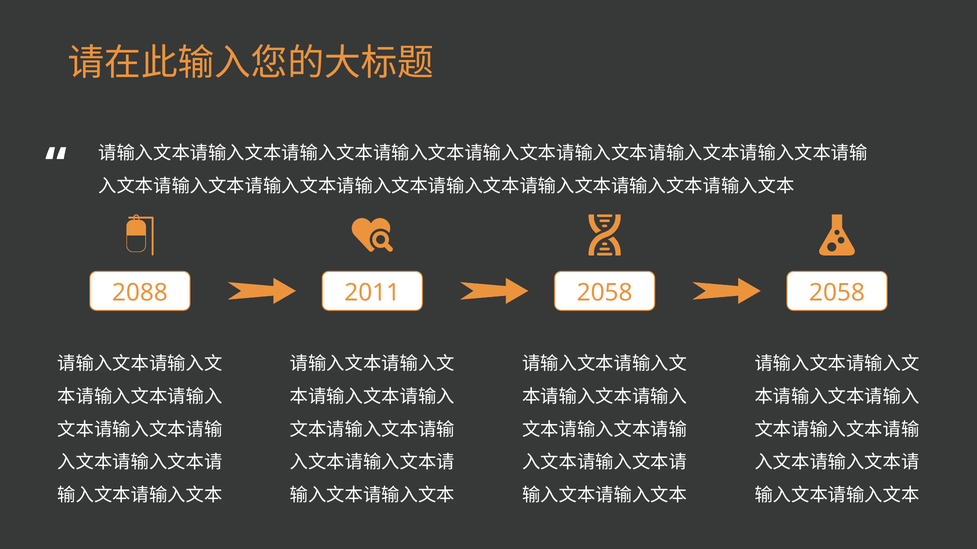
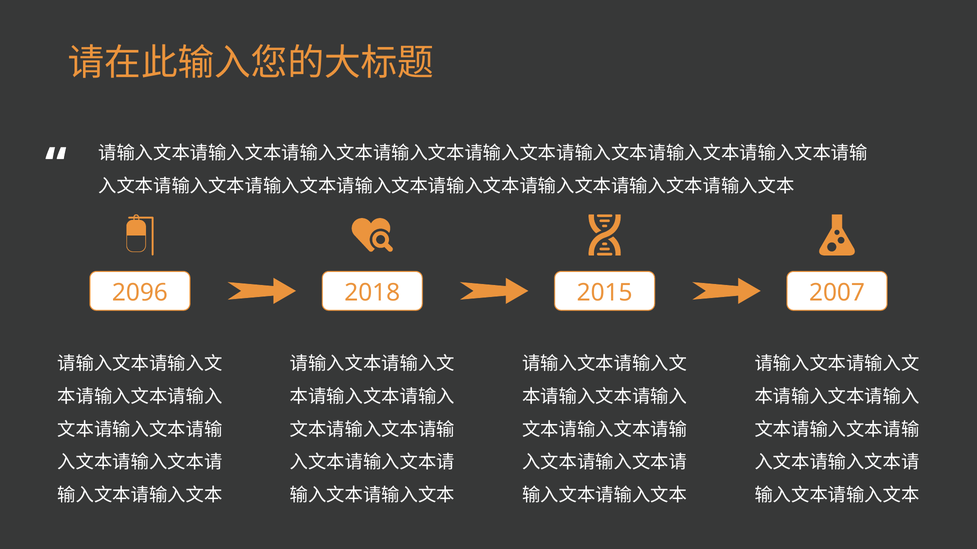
2088: 2088 -> 2096 (140, 293)
2011: 2011 -> 2018 (372, 293)
2058: 2058 -> 2015 (605, 293)
2058: 2058 -> 2007 (837, 293)
